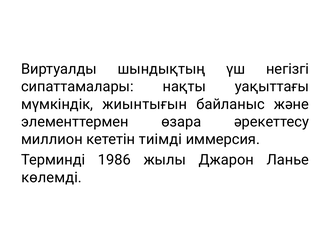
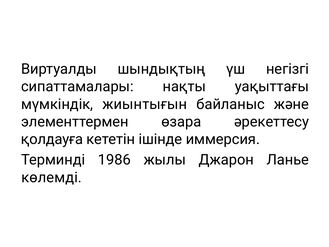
миллион: миллион -> қолдауға (52, 139)
тиімді: тиімді -> ішінде (160, 139)
